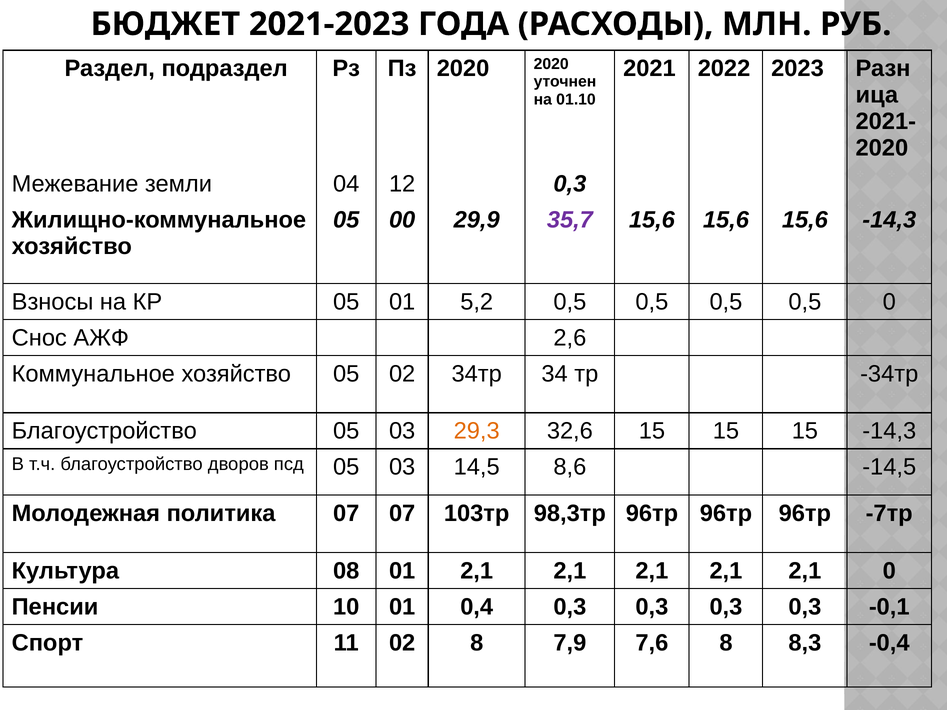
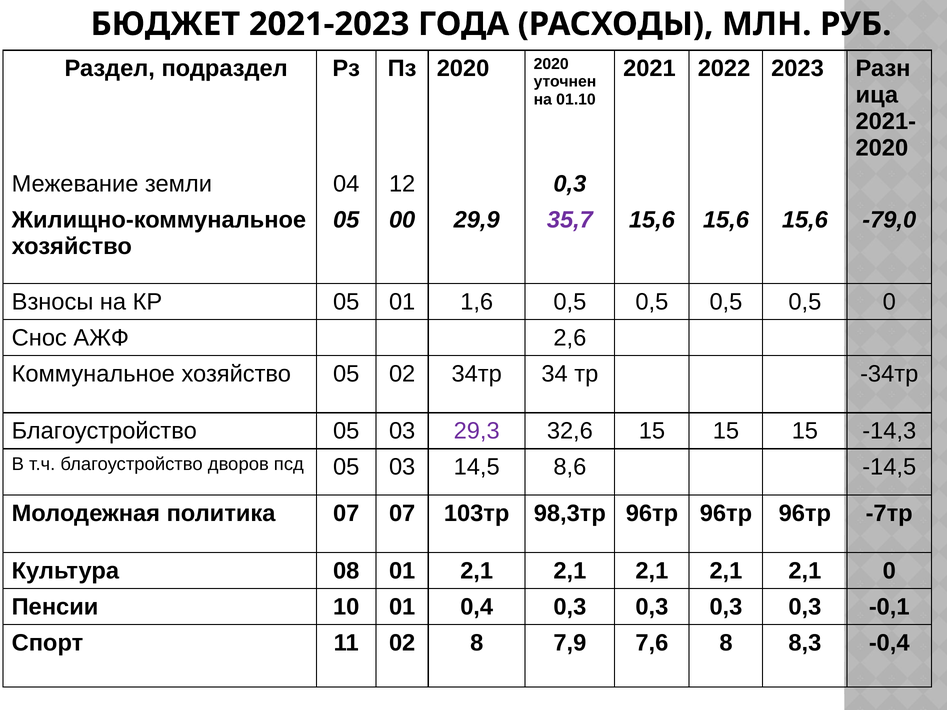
15,6 -14,3: -14,3 -> -79,0 (889, 220)
5,2: 5,2 -> 1,6 (477, 302)
29,3 colour: orange -> purple (477, 431)
